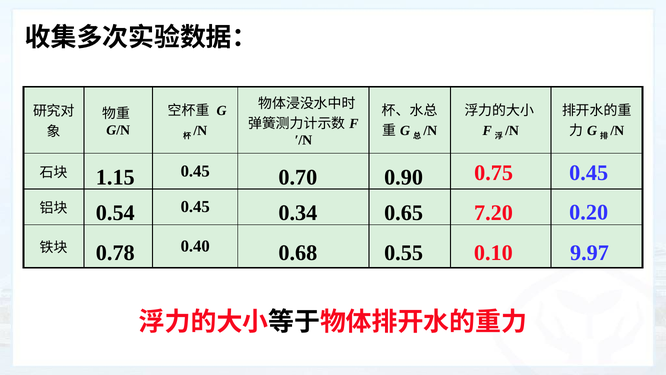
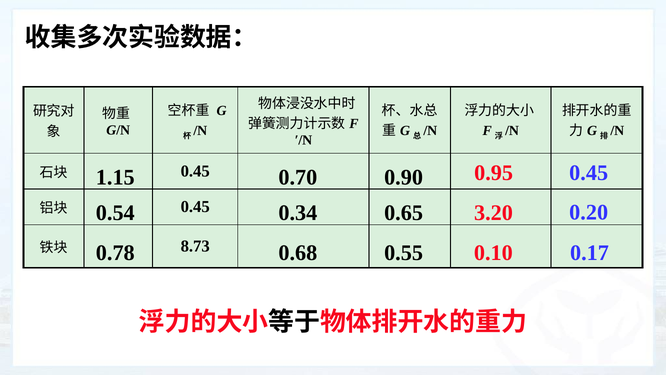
0.75: 0.75 -> 0.95 (494, 173)
7.20: 7.20 -> 3.20 (493, 213)
0.40: 0.40 -> 8.73 (195, 246)
9.97: 9.97 -> 0.17 (589, 253)
